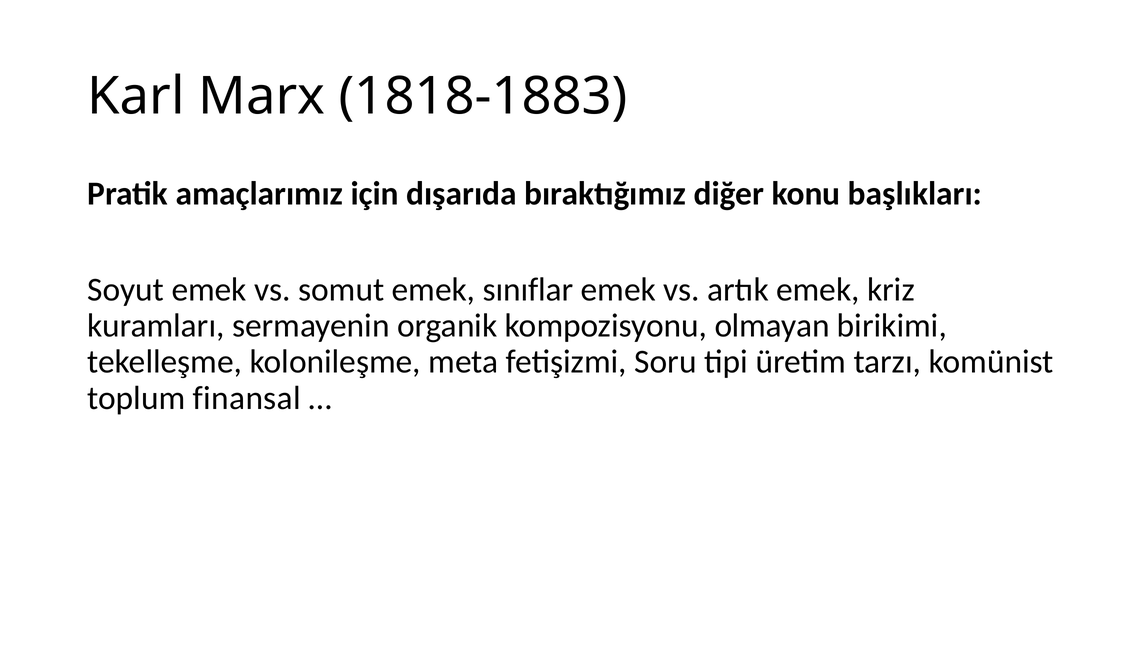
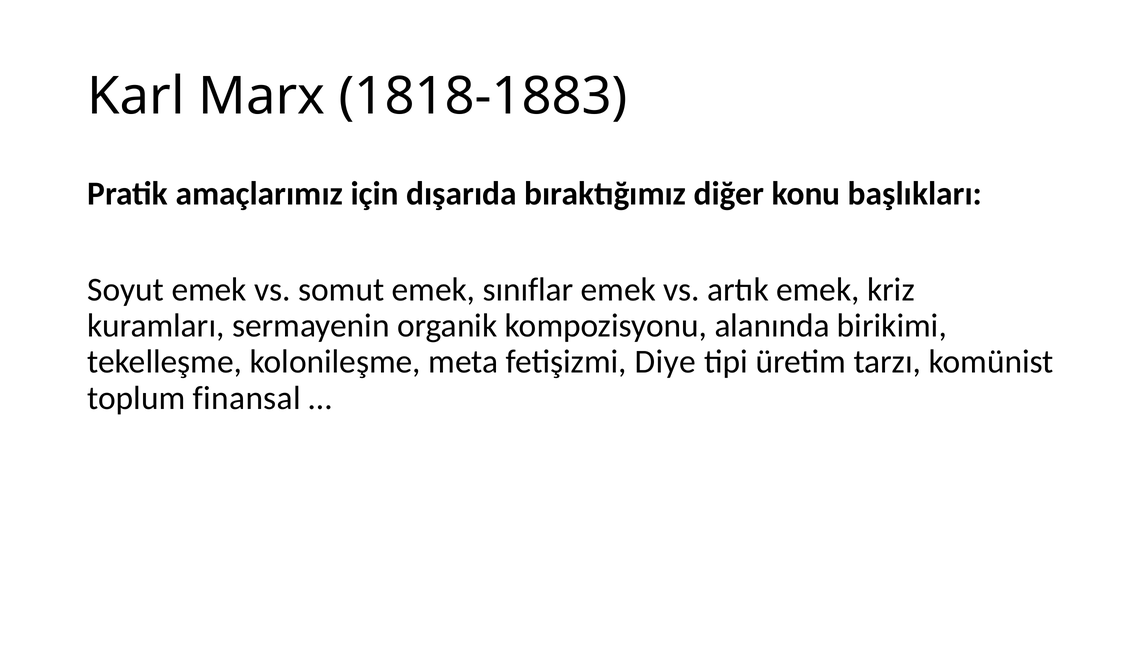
olmayan: olmayan -> alanında (772, 326)
Soru: Soru -> Diye (665, 362)
